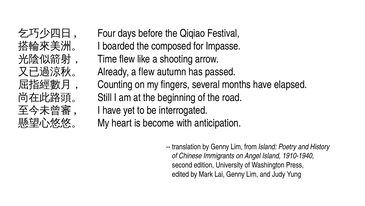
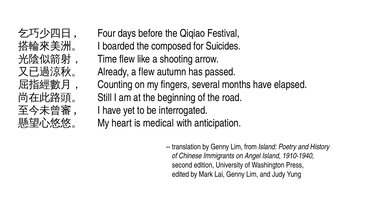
Impasse: Impasse -> Suicides (223, 46)
become: become -> medical (158, 123)
